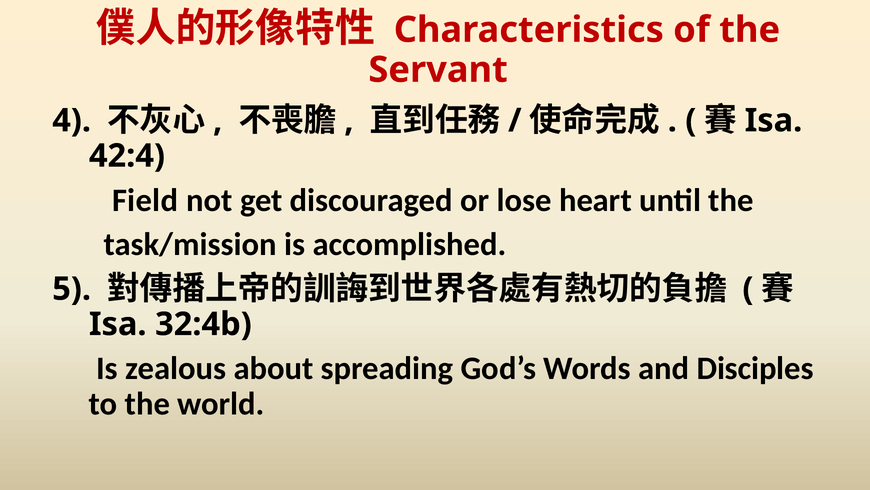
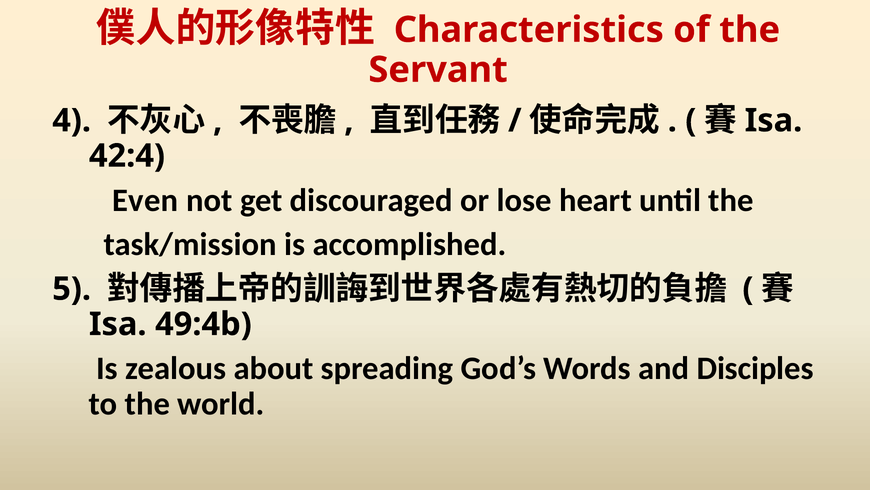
Field: Field -> Even (145, 200)
32:4b: 32:4b -> 49:4b (203, 324)
